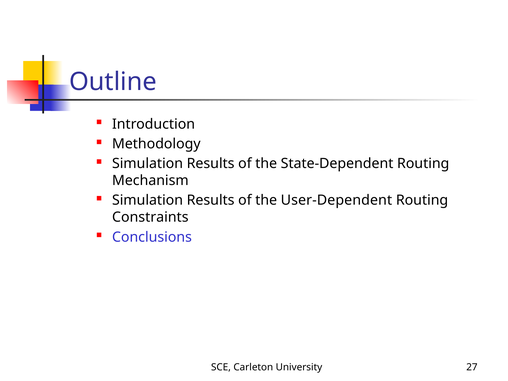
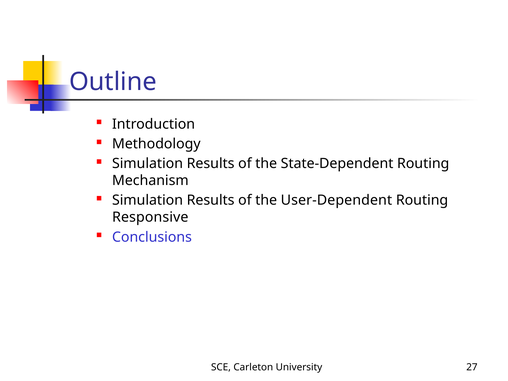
Constraints: Constraints -> Responsive (150, 217)
